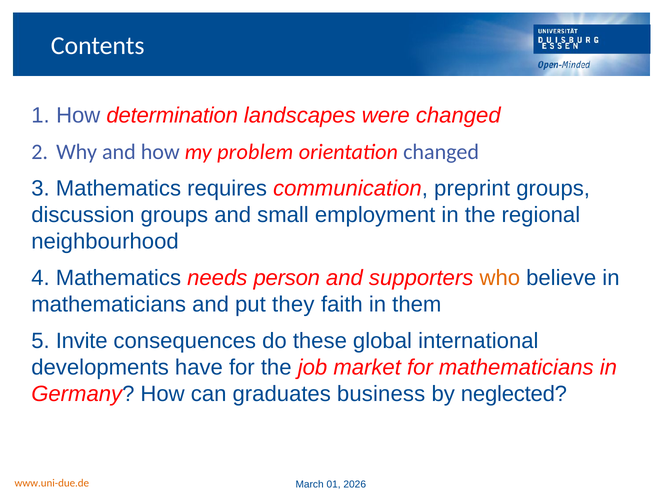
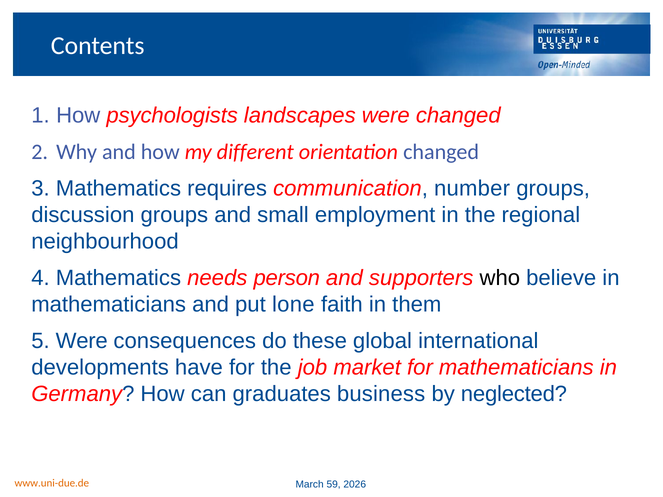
determination: determination -> psychologists (172, 115)
problem: problem -> different (255, 152)
preprint: preprint -> number (472, 188)
who colour: orange -> black (500, 278)
they: they -> lone (293, 304)
5 Invite: Invite -> Were (82, 341)
01: 01 -> 59 (334, 485)
